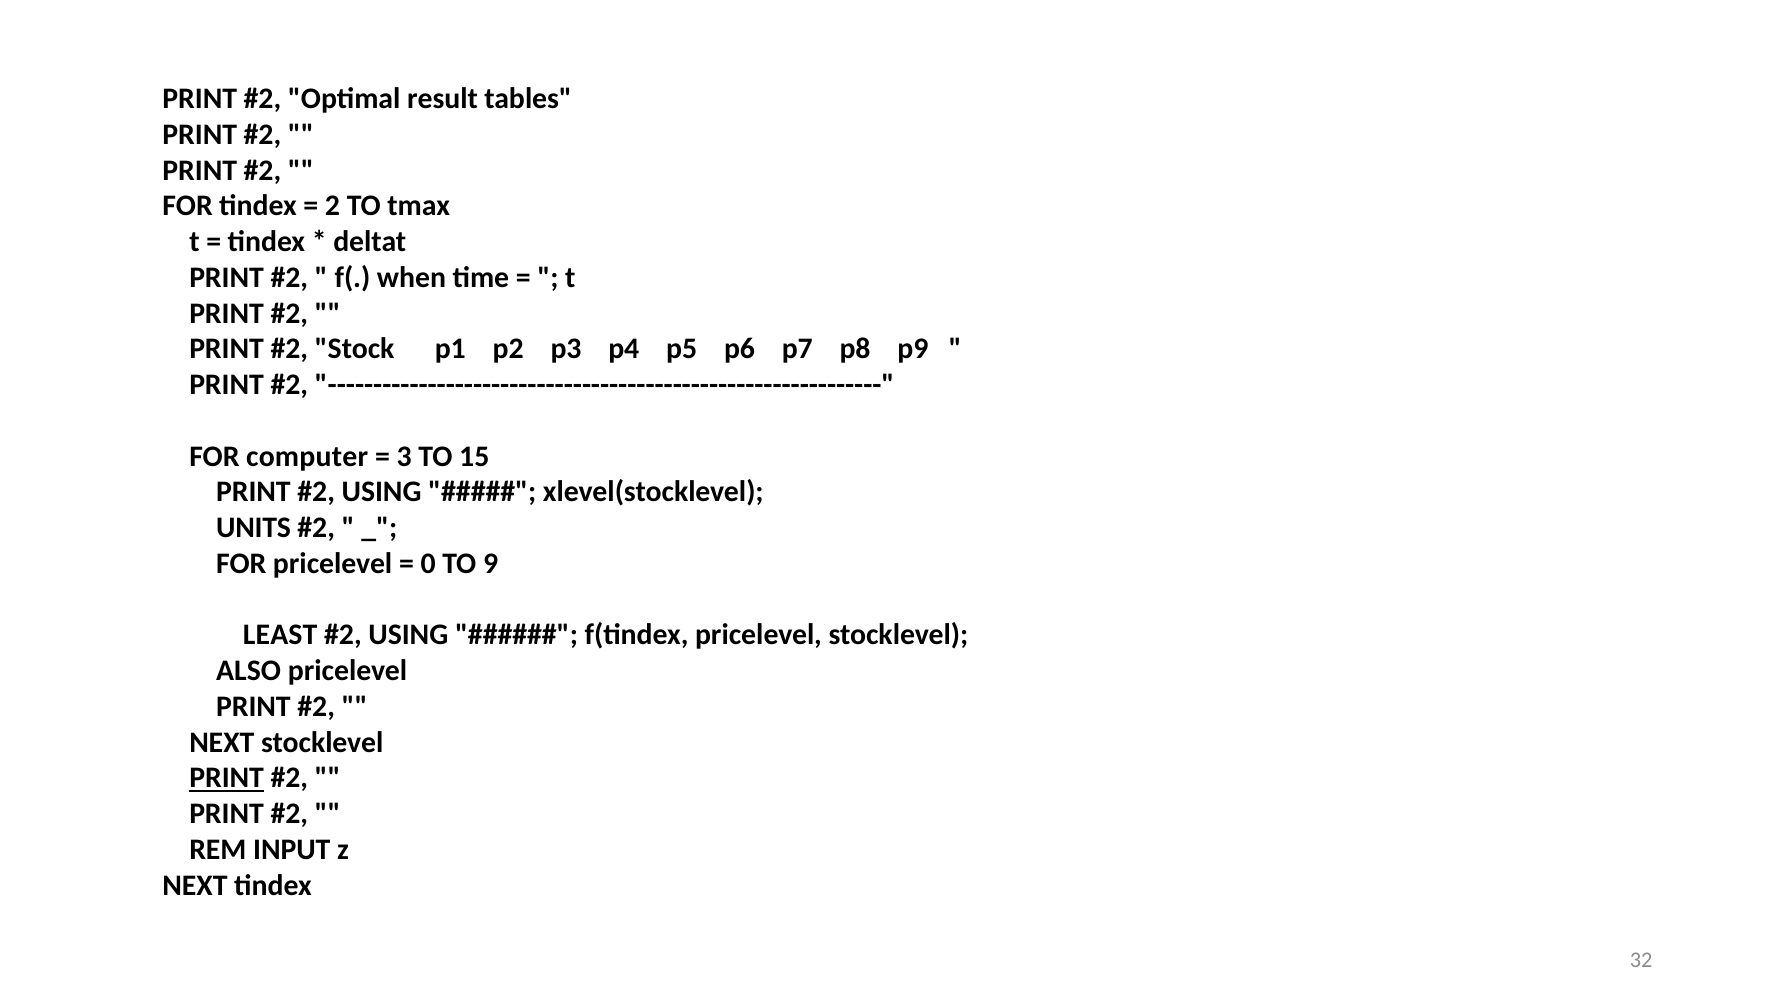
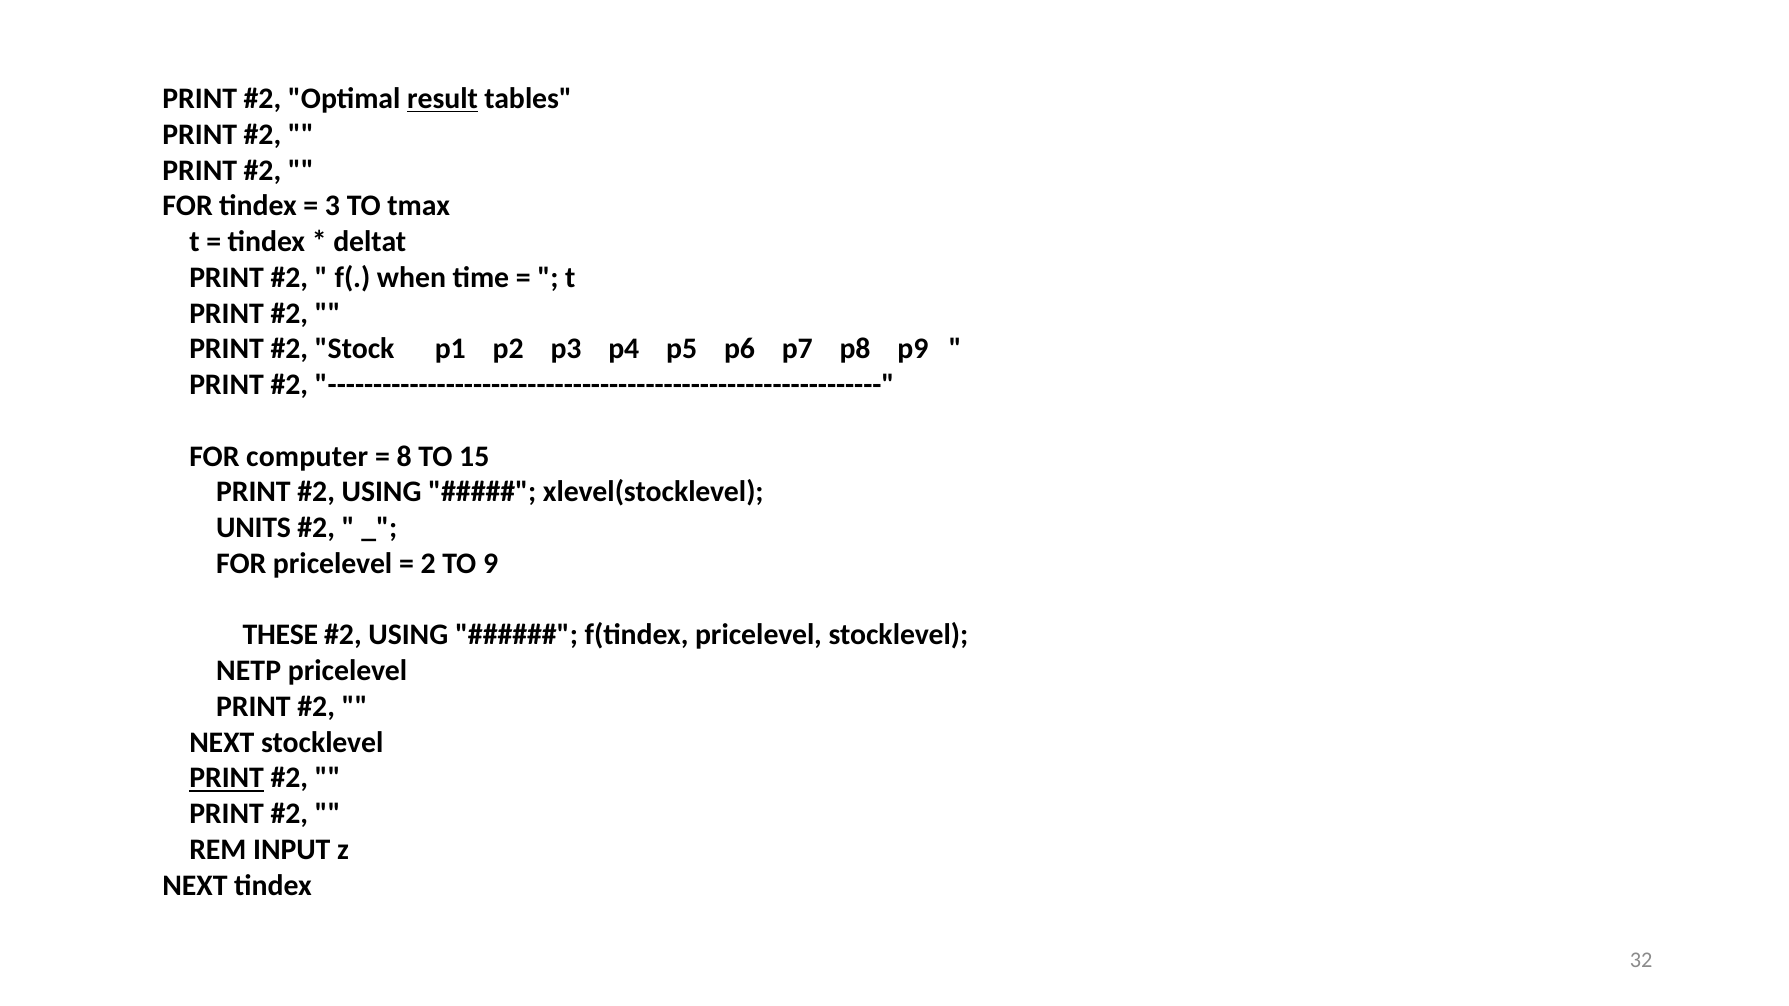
result underline: none -> present (442, 99)
2: 2 -> 3 (332, 206)
3: 3 -> 8 (404, 456)
0: 0 -> 2 (428, 564)
LEAST: LEAST -> THESE (280, 635)
ALSO: ALSO -> NETP (249, 671)
